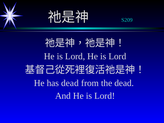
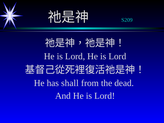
has dead: dead -> shall (70, 83)
